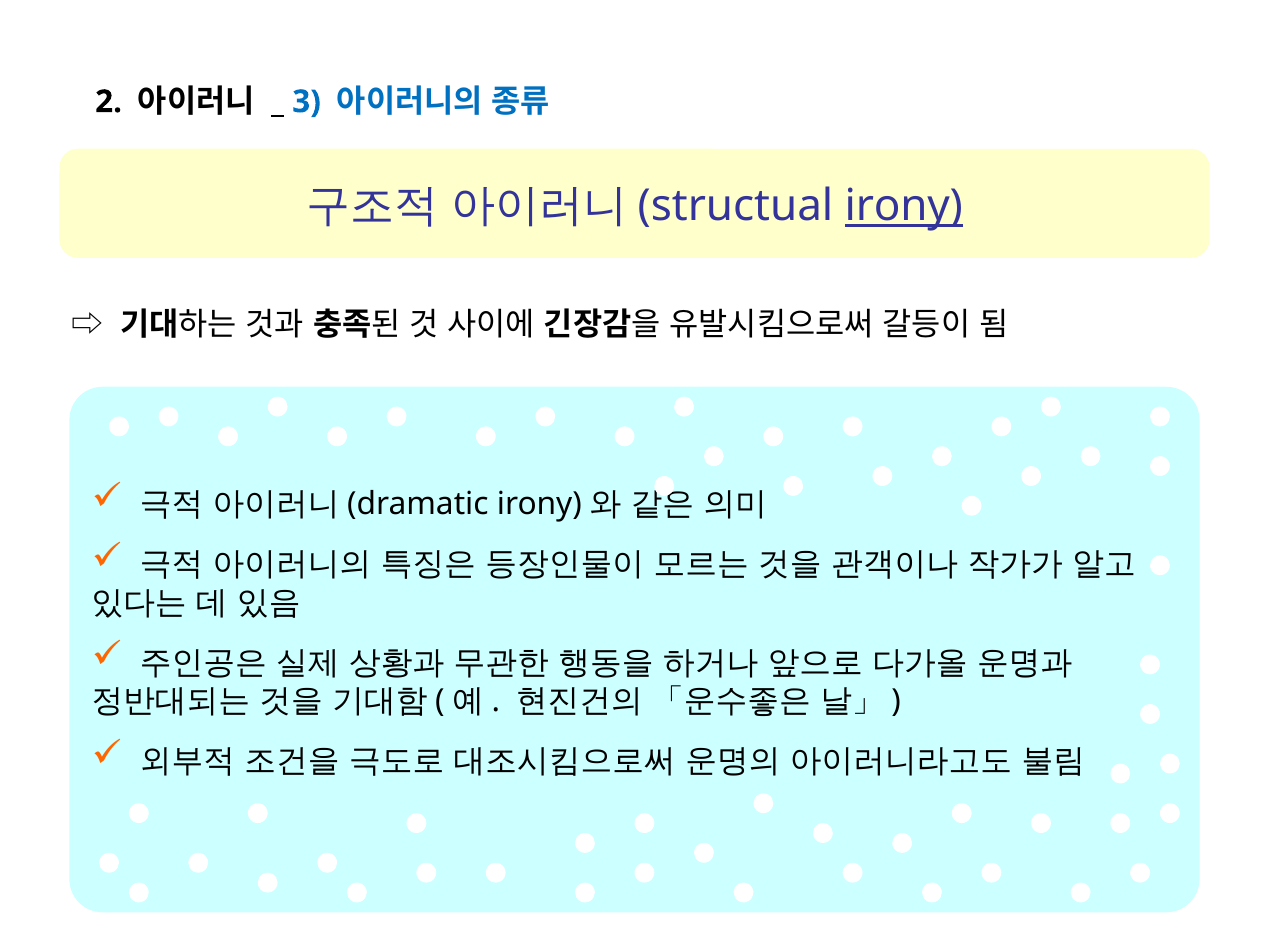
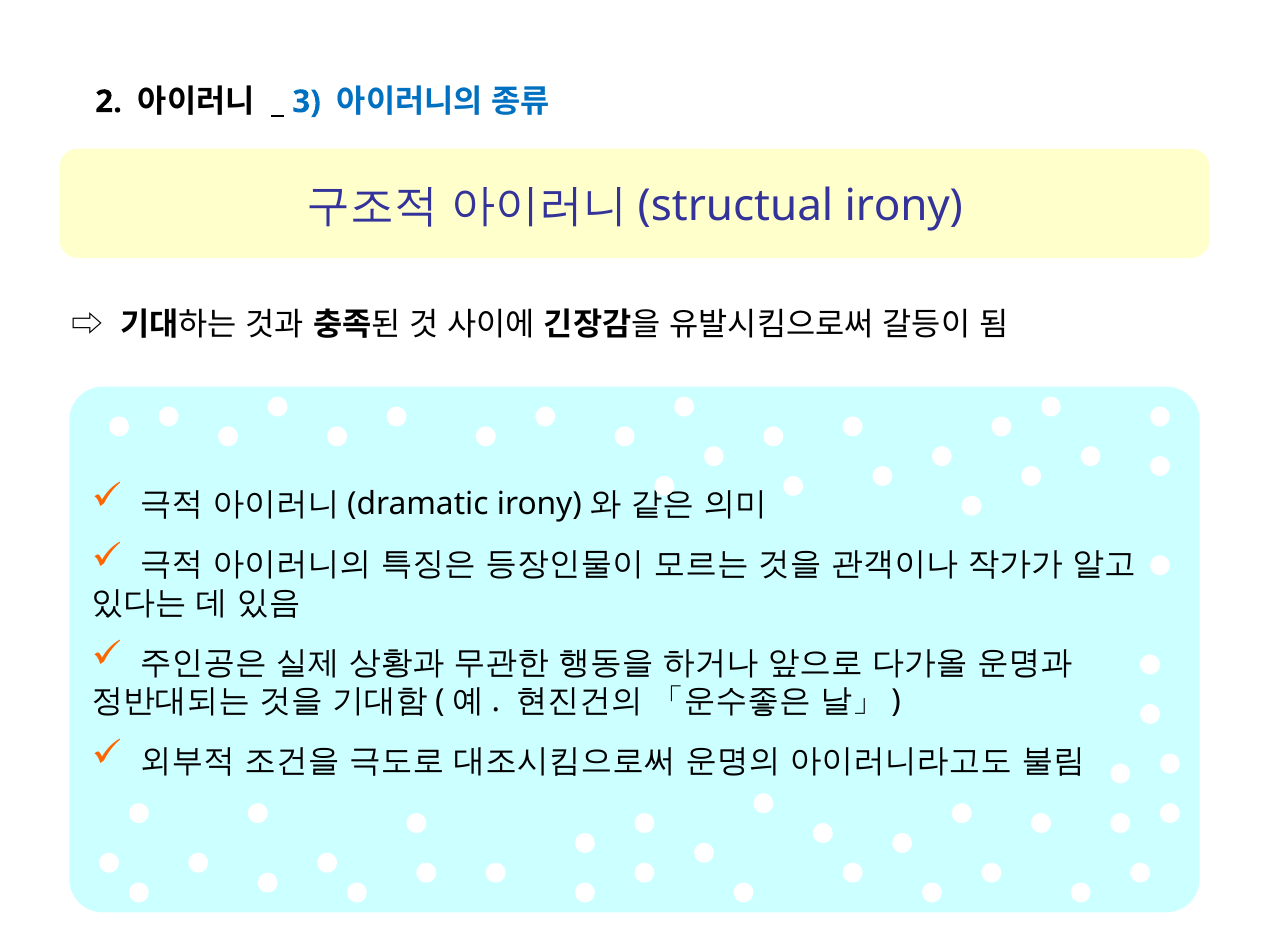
irony underline: present -> none (904, 206)
